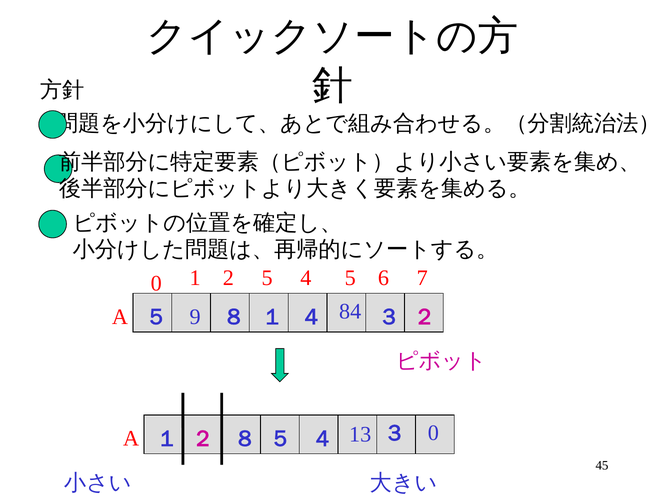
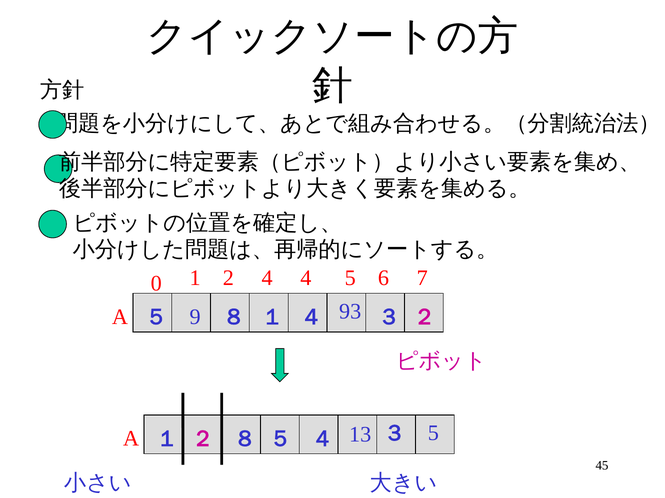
2 5: 5 -> 4 (267, 279)
84: 84 -> 93 (350, 312)
13 0: 0 -> 5 (433, 434)
